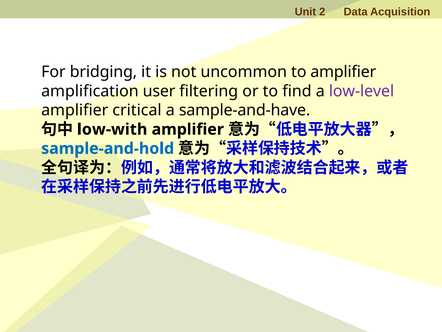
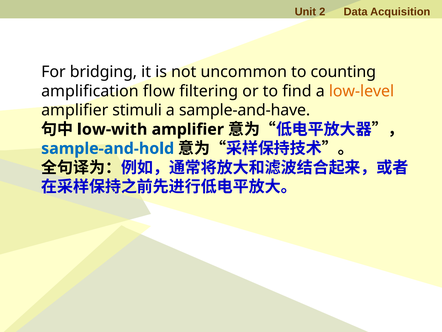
to amplifier: amplifier -> counting (343, 72)
user: user -> flow (159, 91)
low-level colour: purple -> orange (361, 91)
critical: critical -> stimuli (137, 110)
